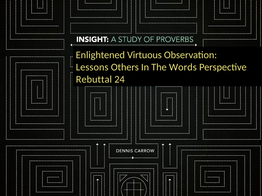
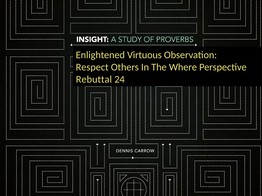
Lessons: Lessons -> Respect (92, 67)
Words: Words -> Where (183, 67)
